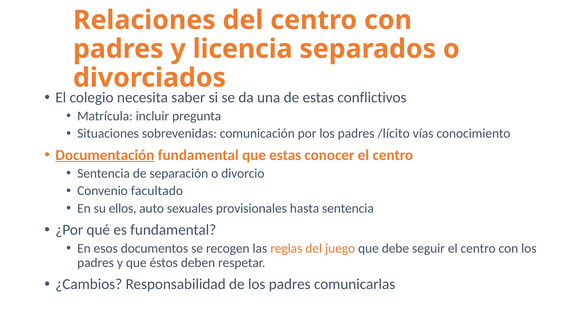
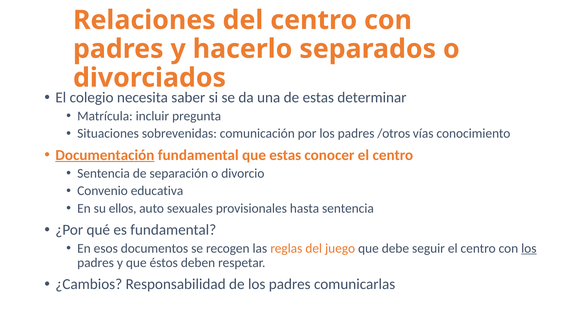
licencia: licencia -> hacerlo (243, 49)
conflictivos: conflictivos -> determinar (372, 98)
/lícito: /lícito -> /otros (394, 133)
facultado: facultado -> educativa (157, 191)
los underline: none -> present (529, 248)
